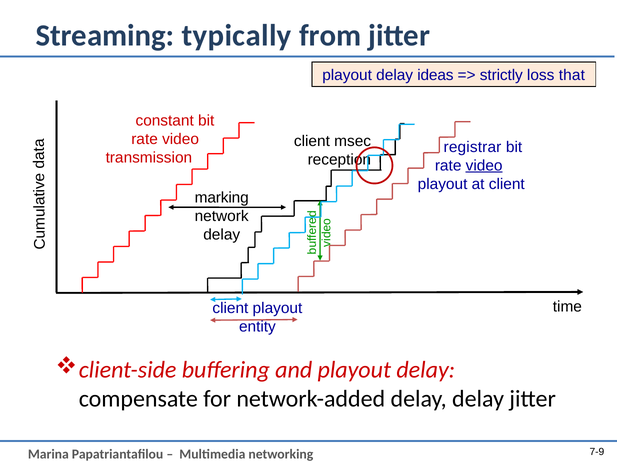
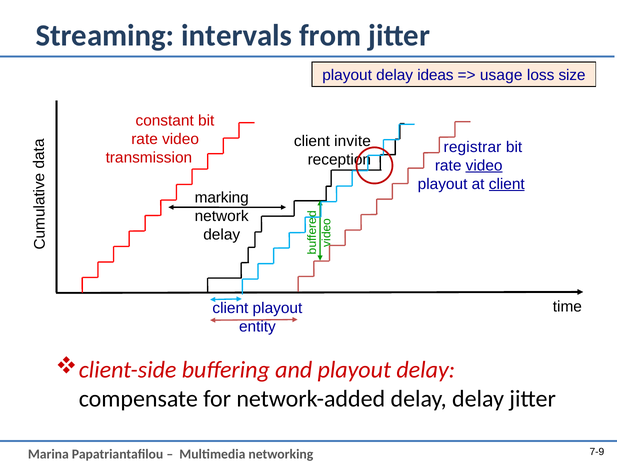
typically: typically -> intervals (237, 36)
strictly: strictly -> usage (501, 75)
that: that -> size (572, 75)
msec: msec -> invite (353, 141)
client underline: none -> present (507, 184)
